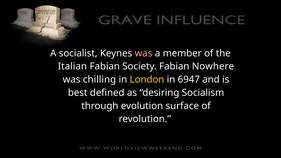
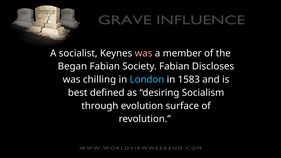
Italian: Italian -> Began (72, 66)
Nowhere: Nowhere -> Discloses (213, 66)
London colour: yellow -> light blue (147, 80)
6947: 6947 -> 1583 (189, 80)
